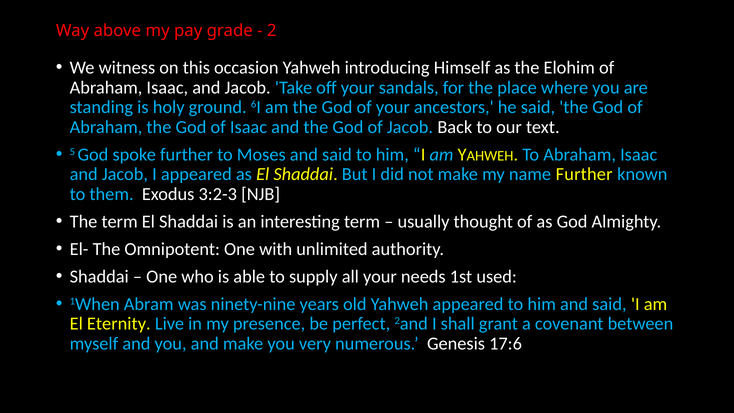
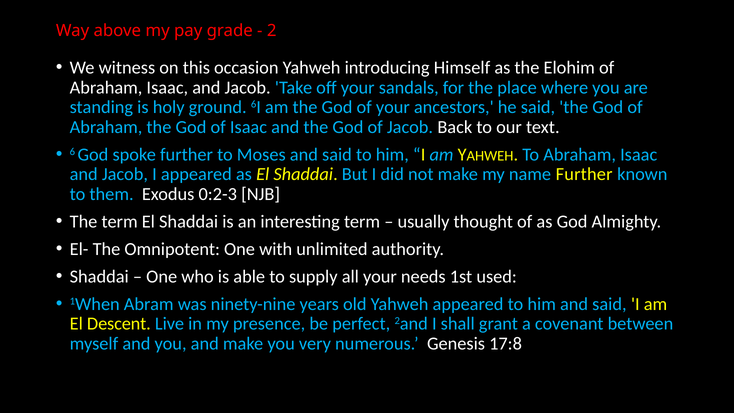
5: 5 -> 6 (72, 152)
3:2-3: 3:2-3 -> 0:2-3 (218, 194)
Eternity: Eternity -> Descent (119, 324)
17:6: 17:6 -> 17:8 (506, 344)
